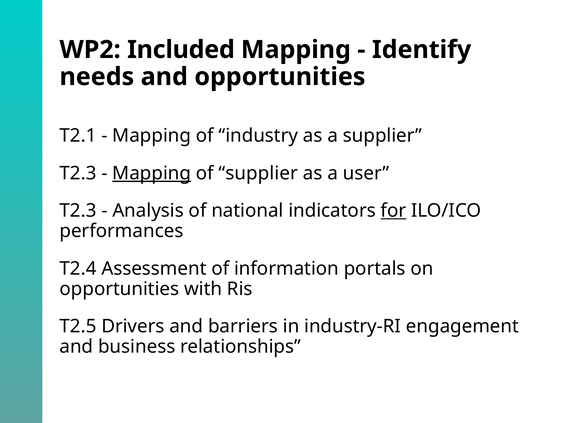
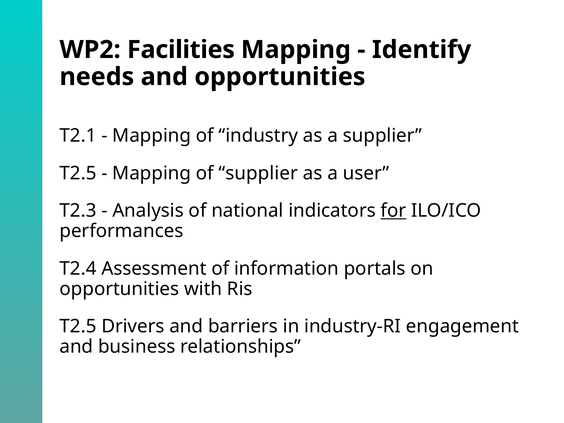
Included: Included -> Facilities (181, 50)
T2.3: T2.3 -> T2.5 (78, 173)
Mapping underline: present -> none (152, 173)
